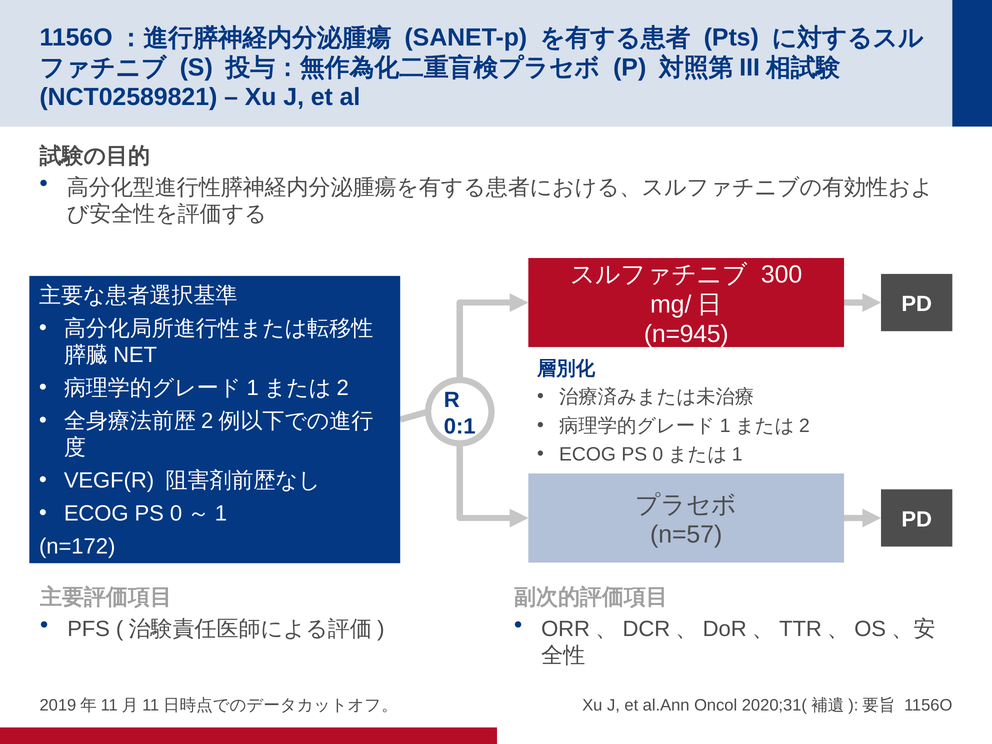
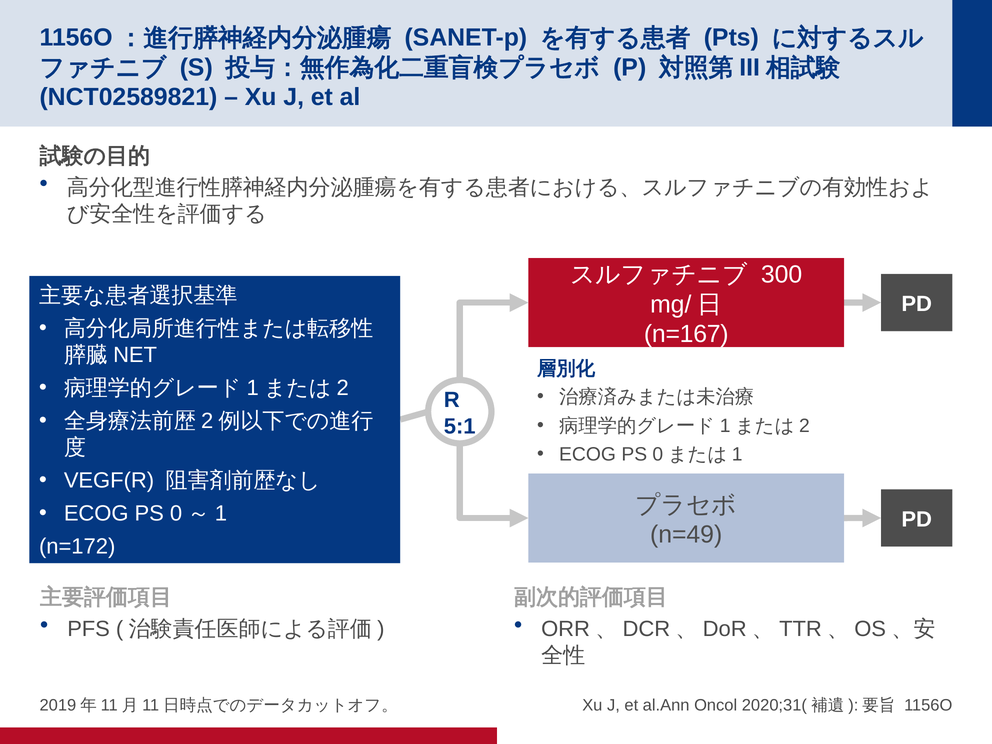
n=945: n=945 -> n=167 (686, 334)
0:1: 0:1 -> 5:1 (460, 426)
n=57: n=57 -> n=49 (686, 535)
